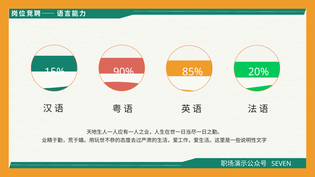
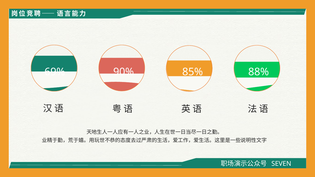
15%: 15% -> 69% (55, 72)
20%: 20% -> 88% (259, 72)
